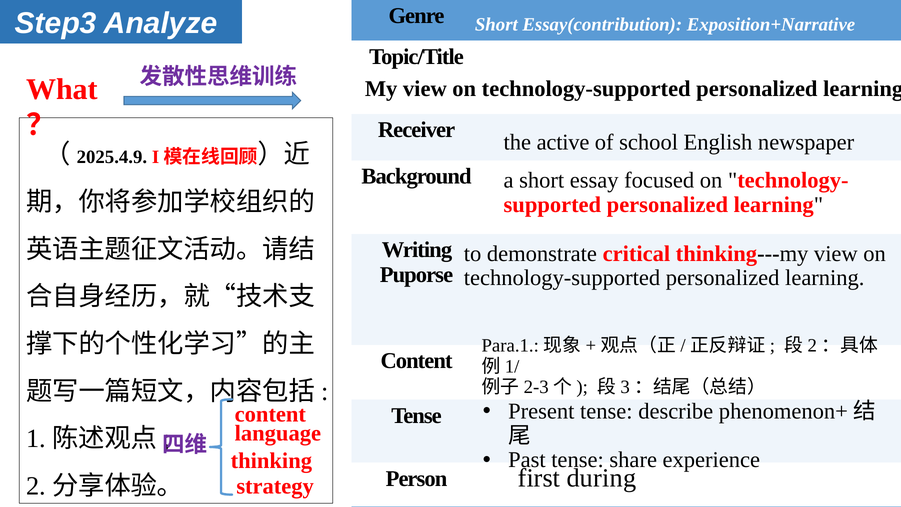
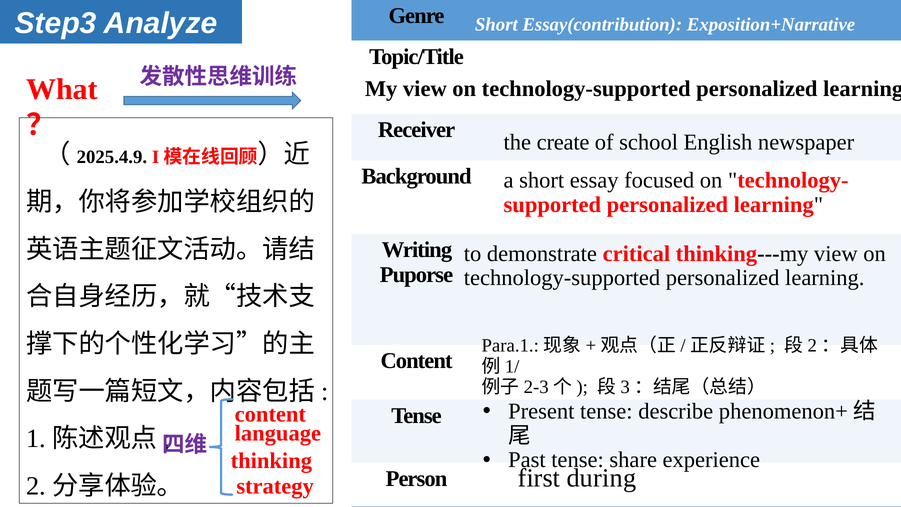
active: active -> create (563, 142)
